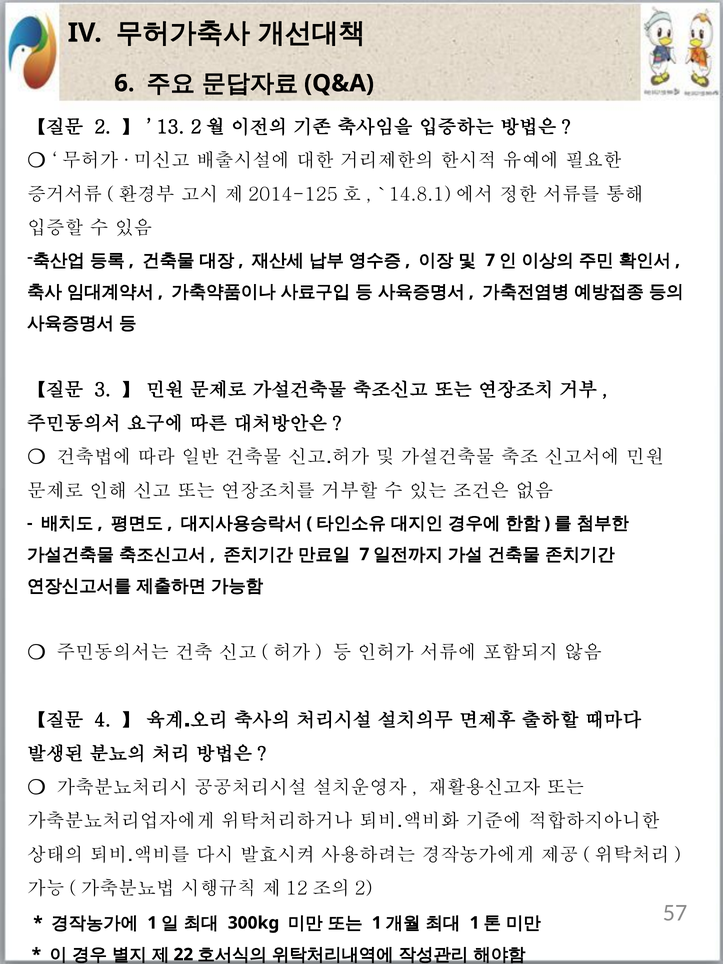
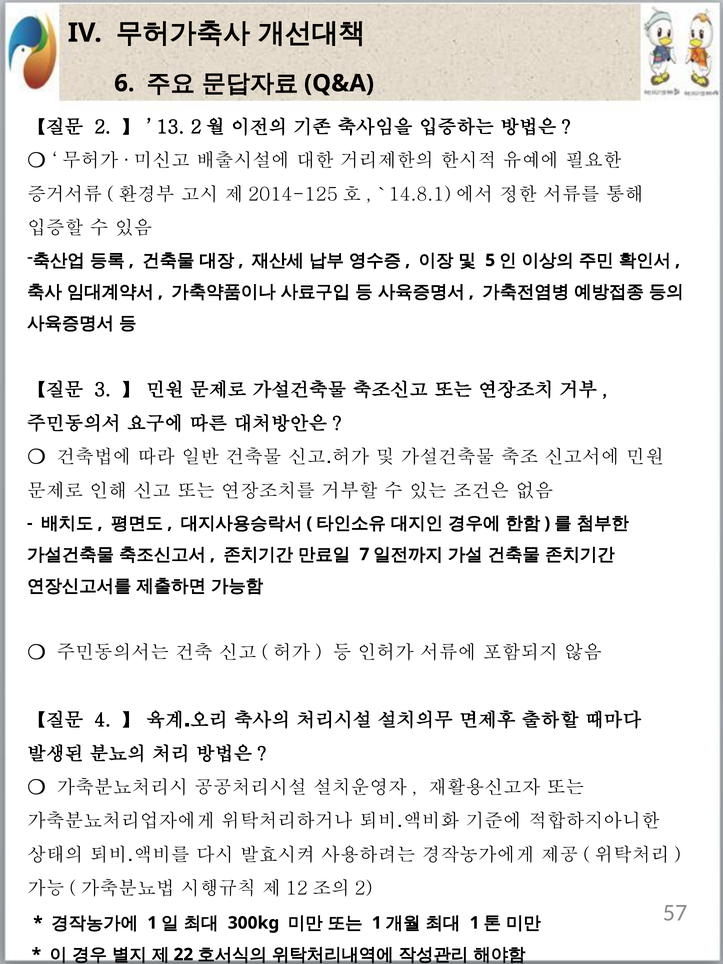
7: 7 -> 5 (490, 260)
